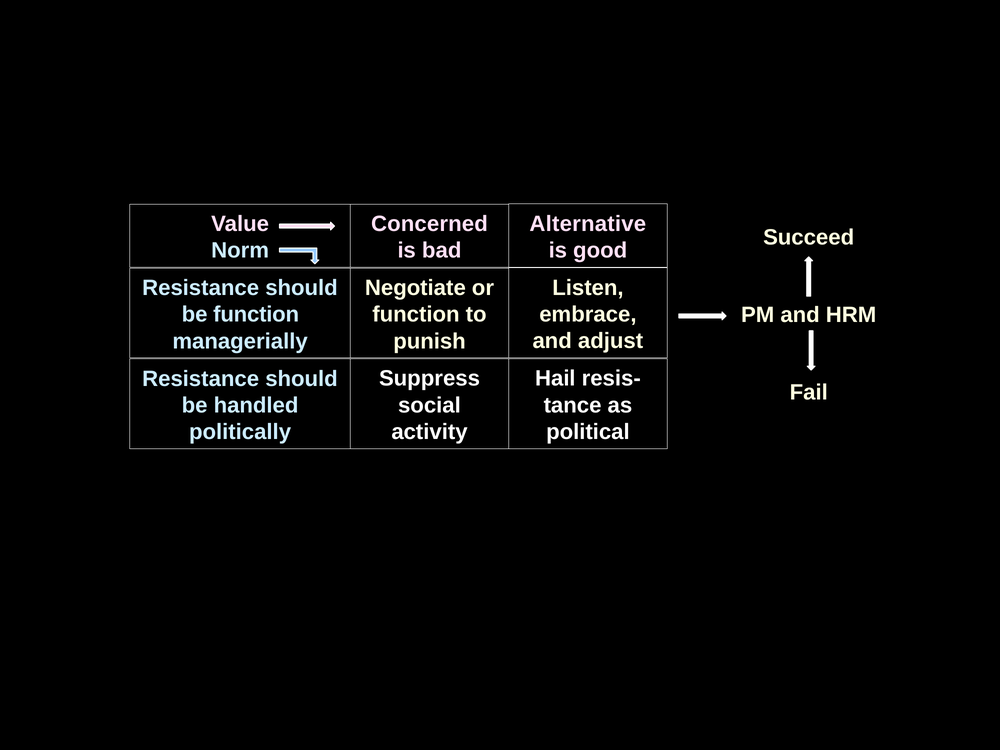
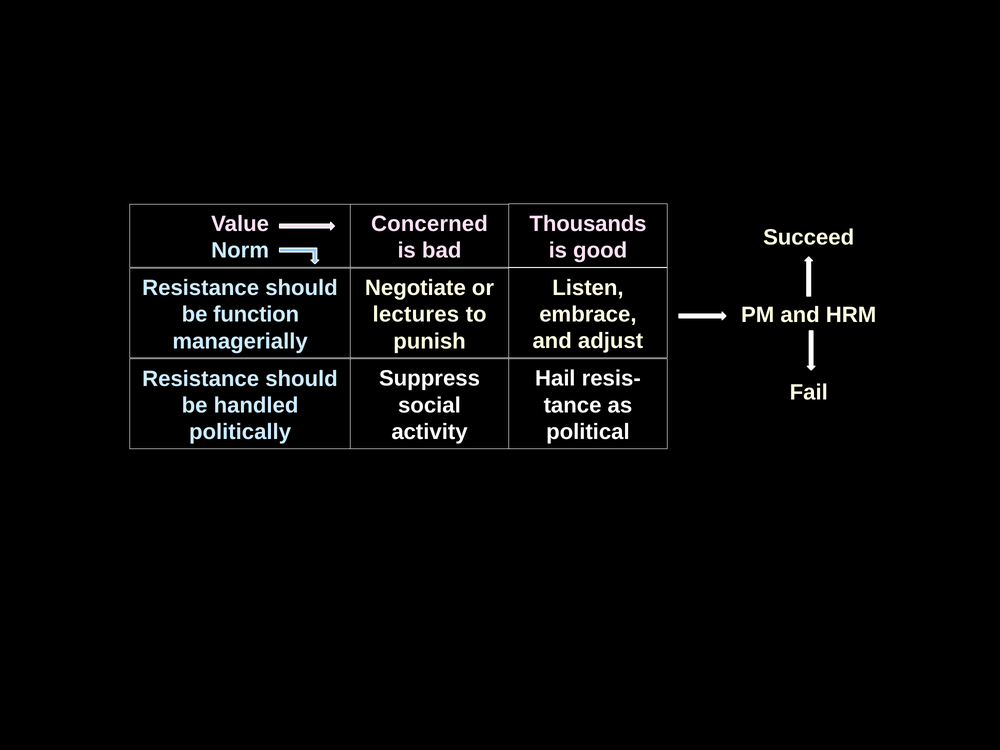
Alternative: Alternative -> Thousands (588, 224)
function: function -> lectures (416, 315)
